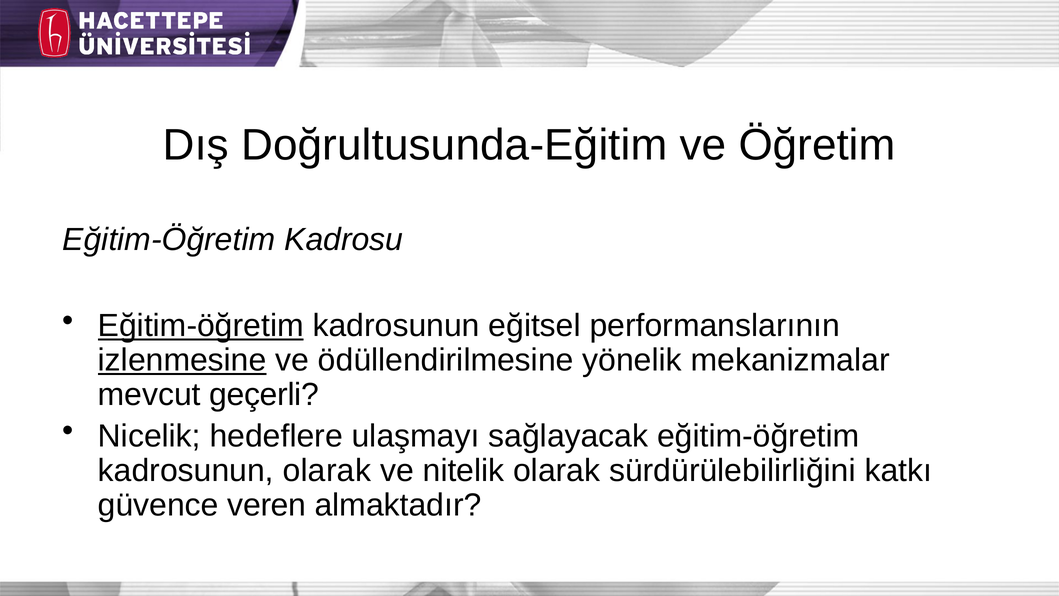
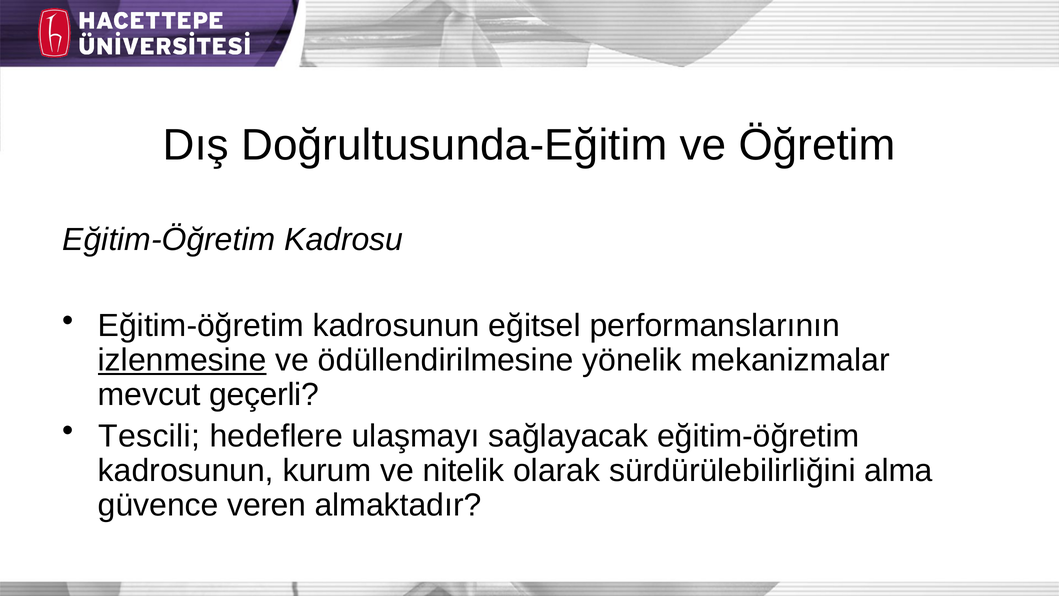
Eğitim-öğretim underline: present -> none (201, 326)
Nicelik: Nicelik -> Tescili (149, 436)
kadrosunun olarak: olarak -> kurum (327, 470)
katkı: katkı -> alma (898, 470)
